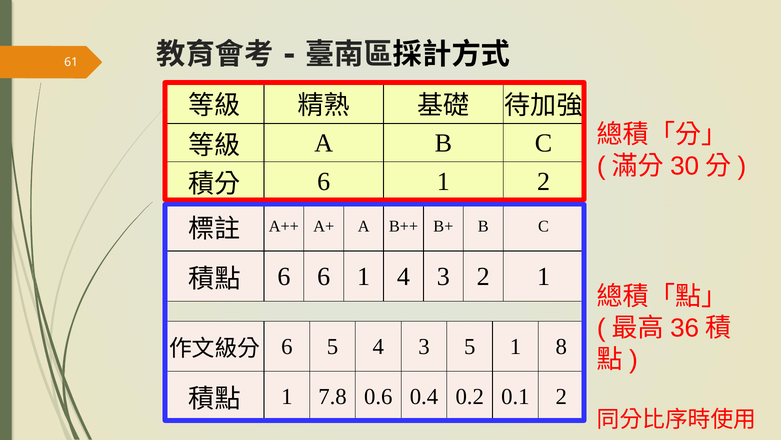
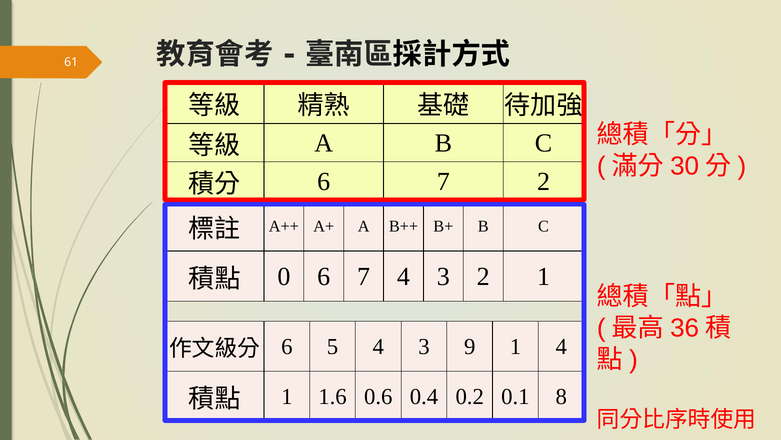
1: 1 -> 7 (443, 181)
6: 6 -> 0 (284, 276)
1: 1 -> 7 (364, 276)
3 5: 5 -> 9 (470, 346)
1 8: 8 -> 4 (561, 346)
7.8: 7.8 -> 1.6 (333, 396)
0.1 2: 2 -> 8 (561, 396)
